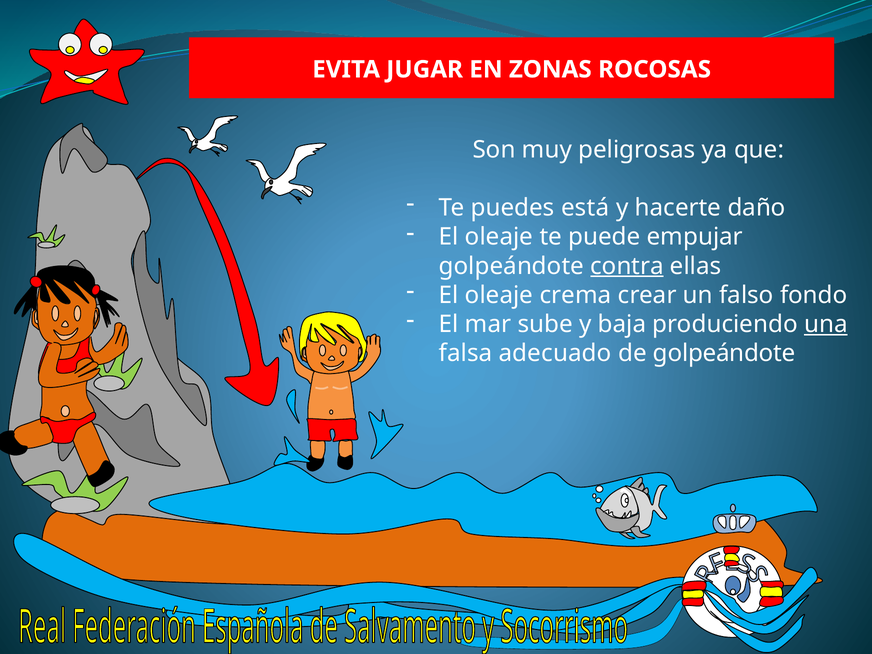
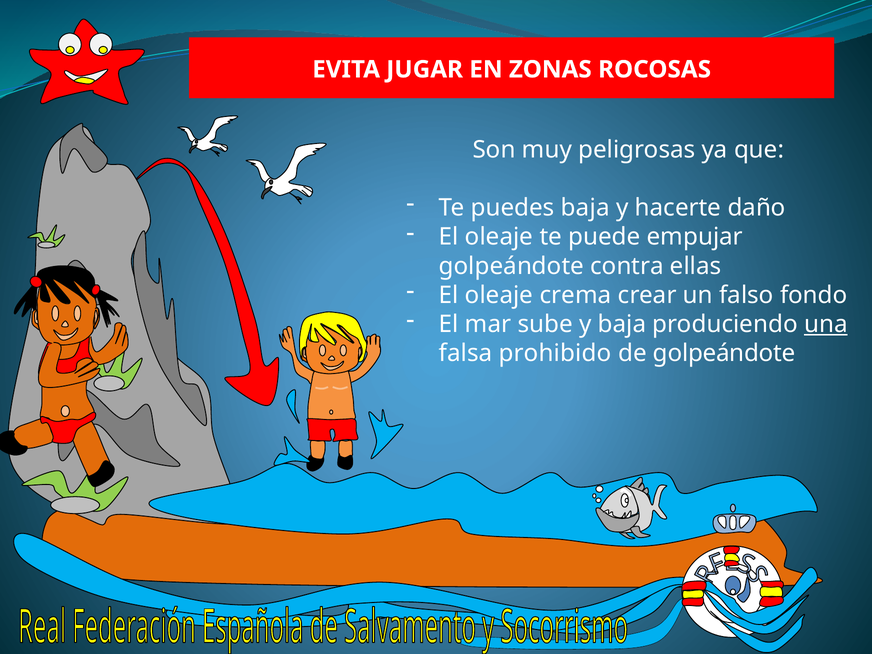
puedes está: está -> baja (585, 208)
contra underline: present -> none (627, 266)
adecuado: adecuado -> prohibido (555, 353)
